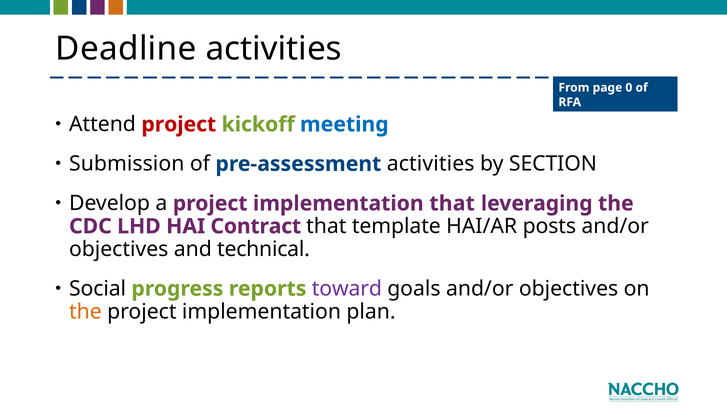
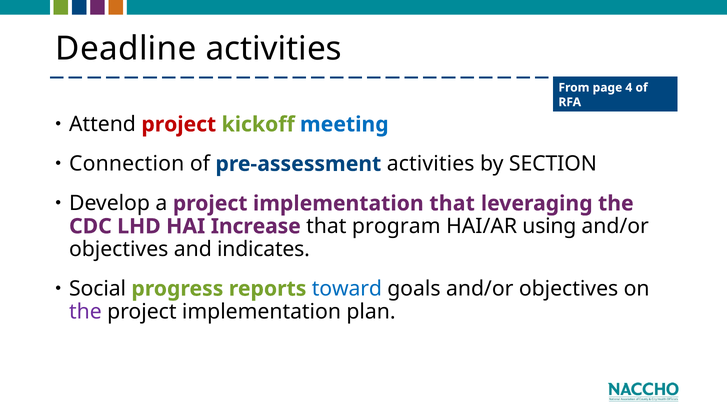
0: 0 -> 4 (629, 88)
Submission: Submission -> Connection (127, 164)
Contract: Contract -> Increase (256, 226)
template: template -> program (396, 226)
posts: posts -> using (549, 226)
technical: technical -> indicates (263, 249)
toward colour: purple -> blue (347, 289)
the colour: orange -> purple (85, 312)
